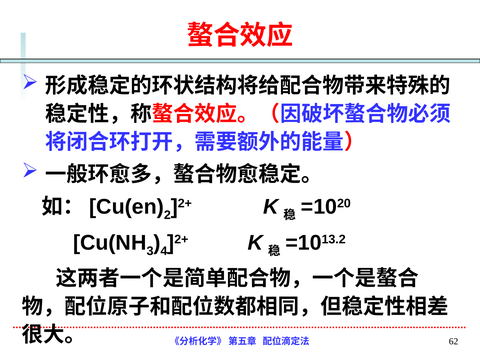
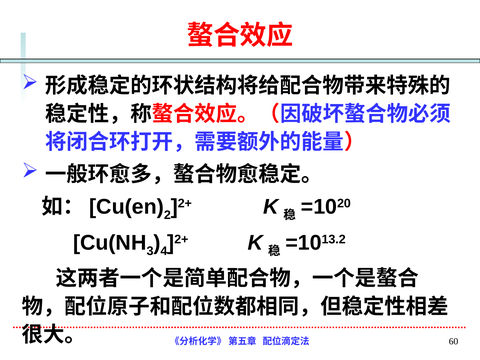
62: 62 -> 60 (454, 341)
